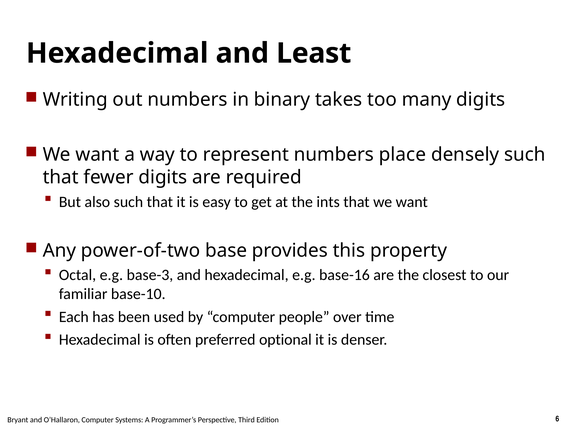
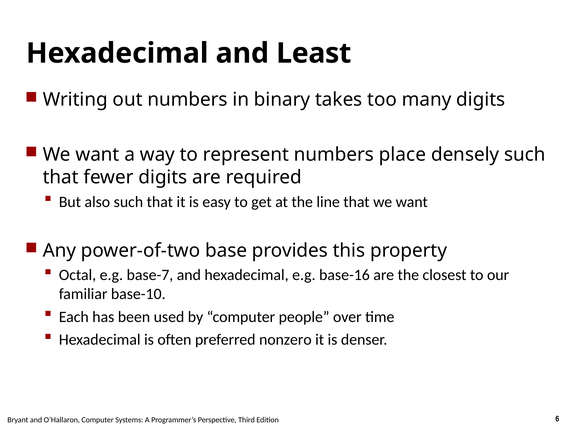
ints: ints -> line (328, 202)
base-3: base-3 -> base-7 (150, 275)
optional: optional -> nonzero (285, 339)
